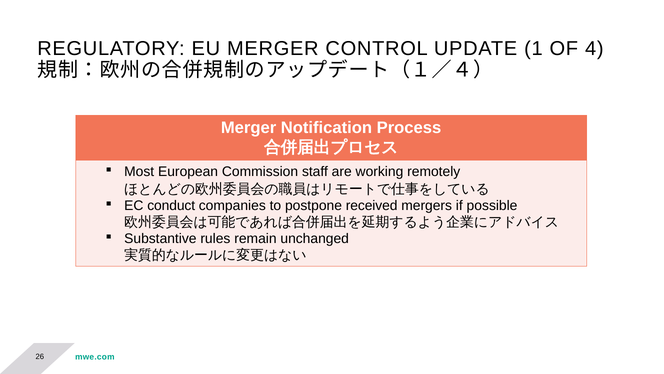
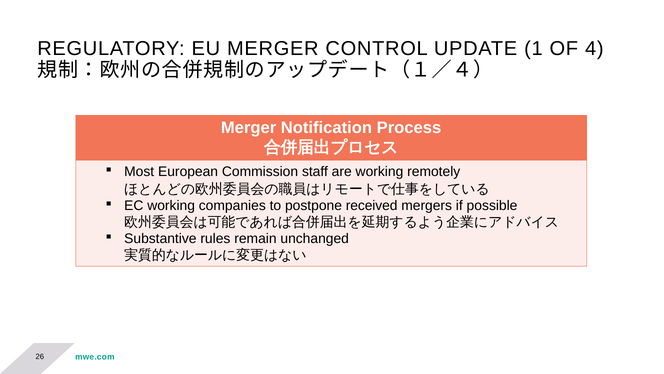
EC conduct: conduct -> working (171, 205)
